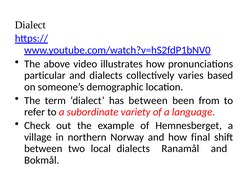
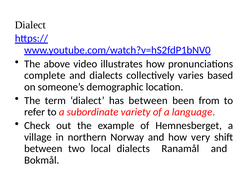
particular: particular -> complete (45, 75)
final: final -> very (201, 137)
